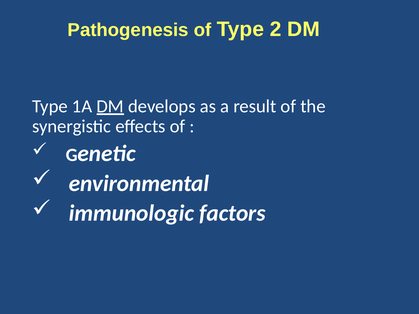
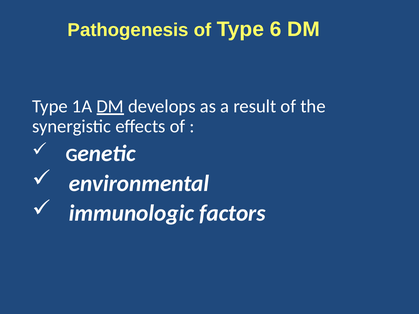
2: 2 -> 6 (276, 29)
